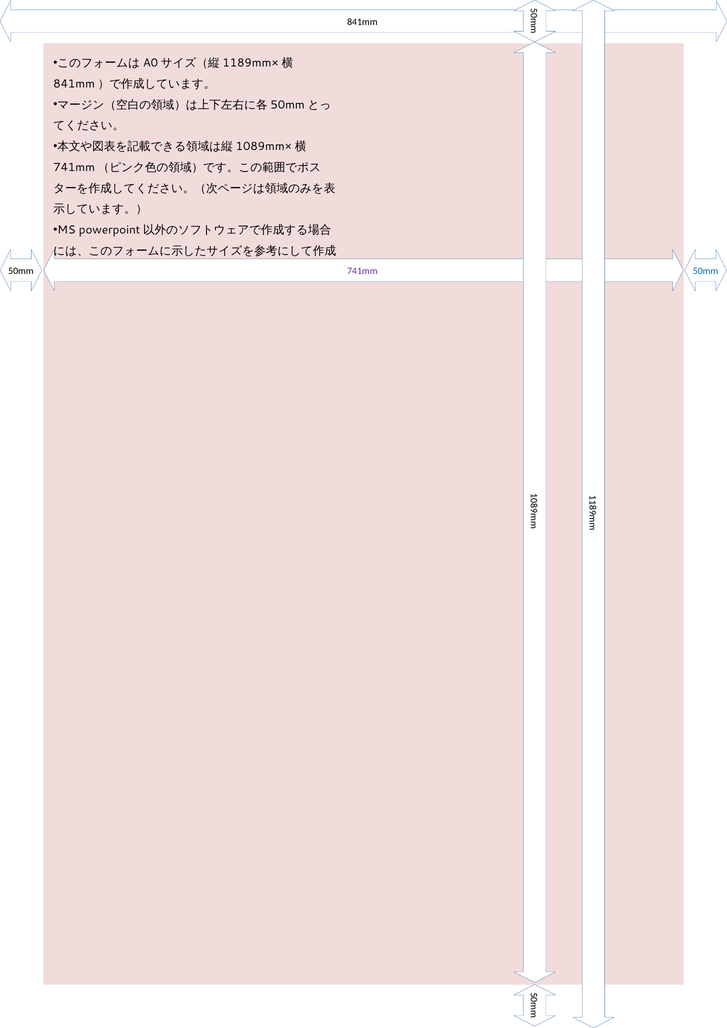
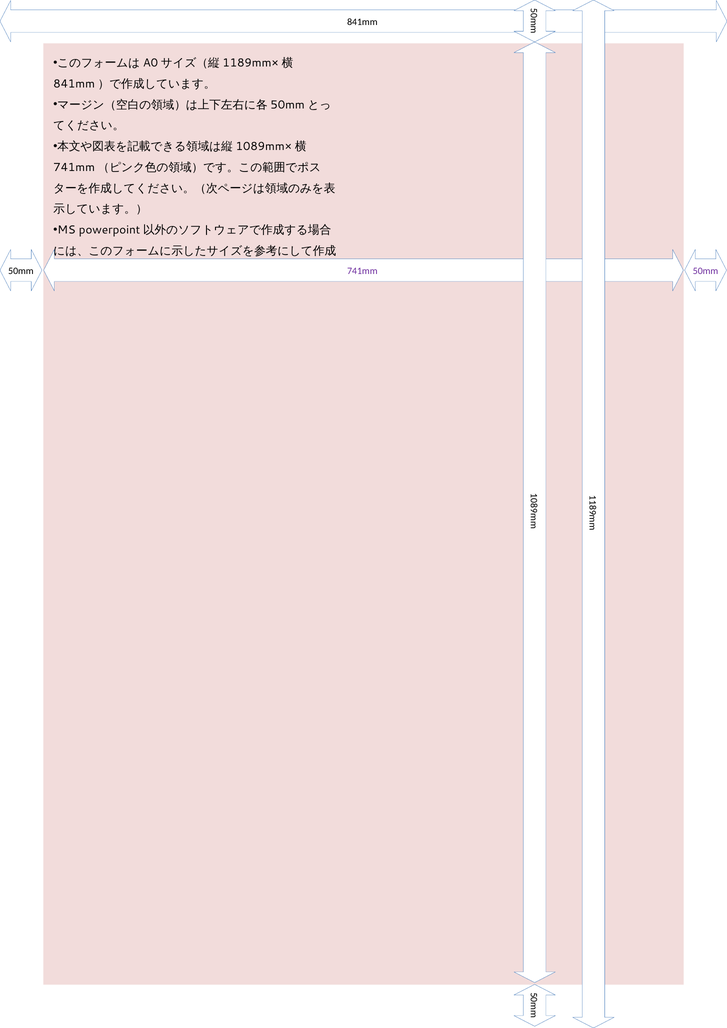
50mm colour: blue -> purple (706, 271)
